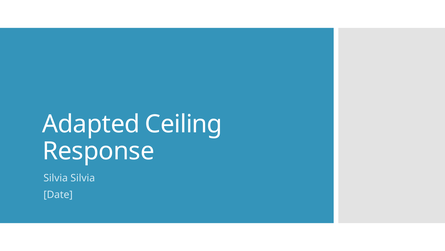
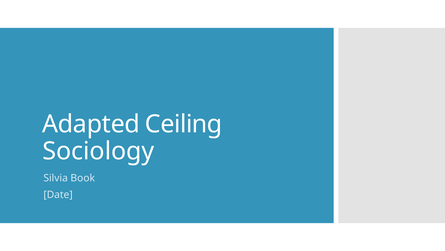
Response: Response -> Sociology (98, 151)
Silvia Silvia: Silvia -> Book (83, 178)
